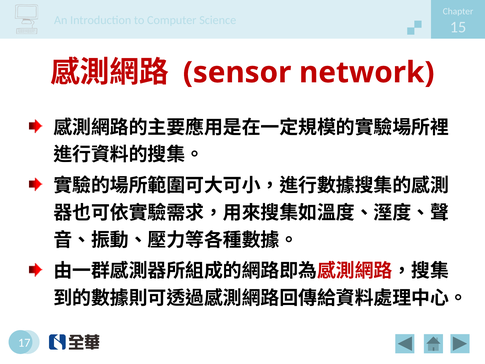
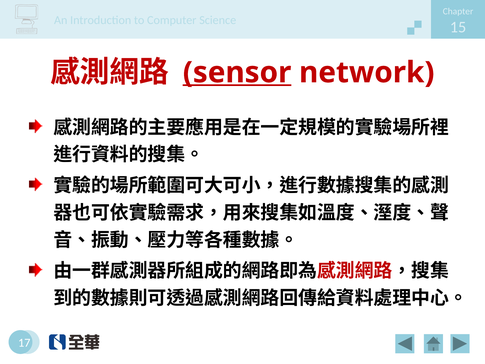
sensor underline: none -> present (237, 72)
